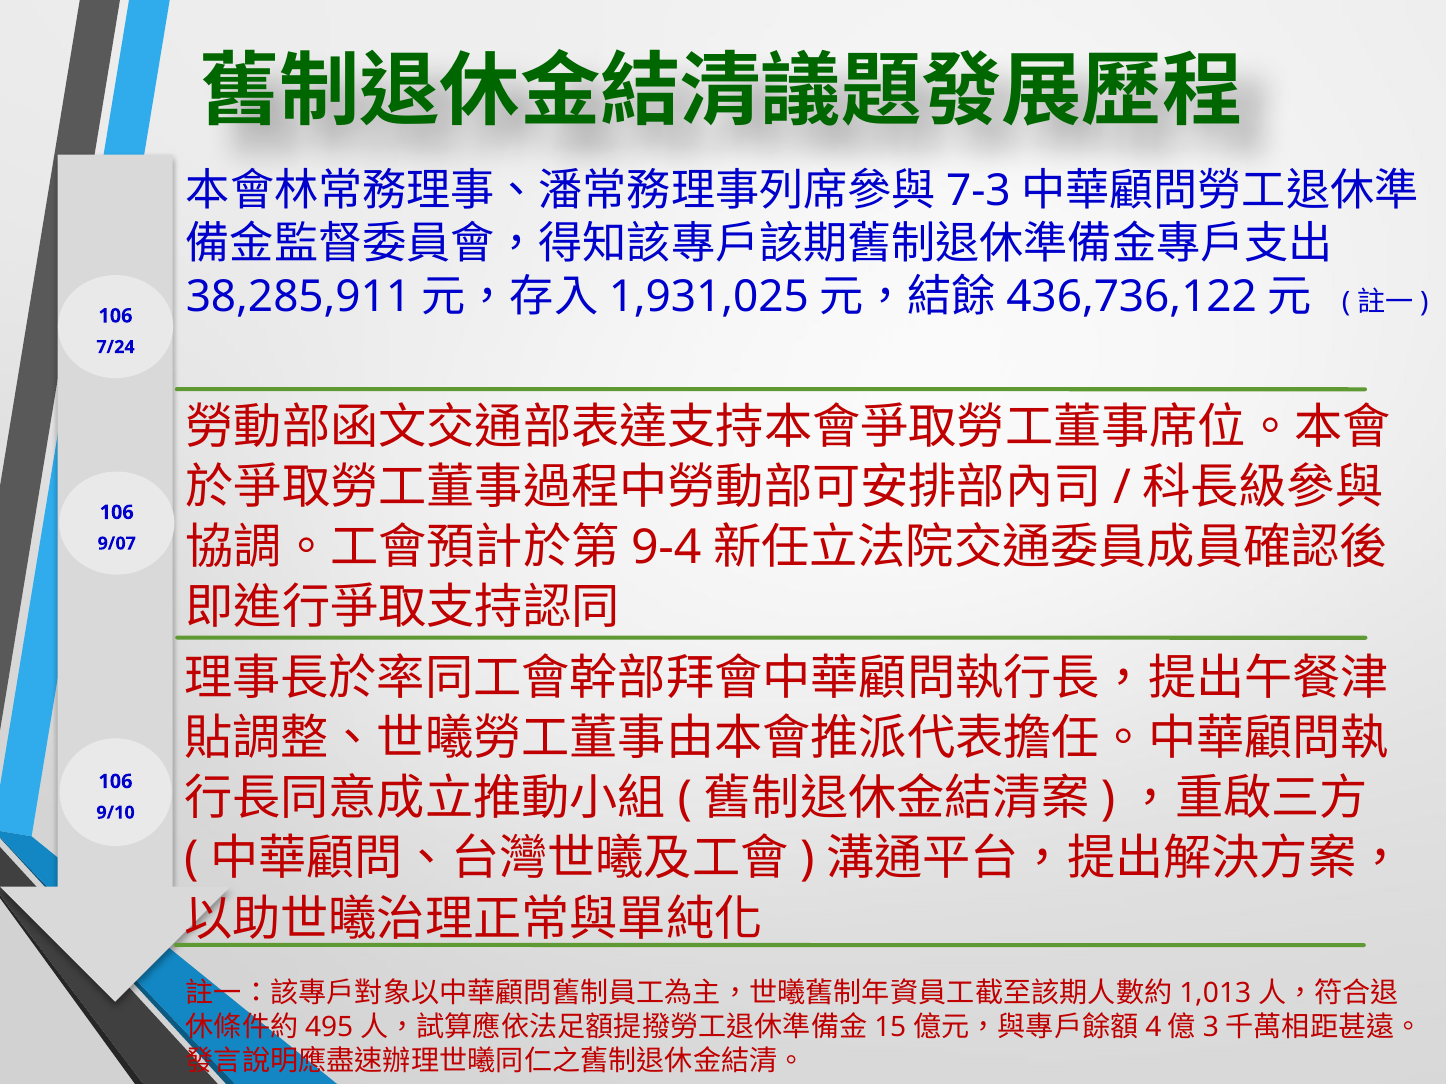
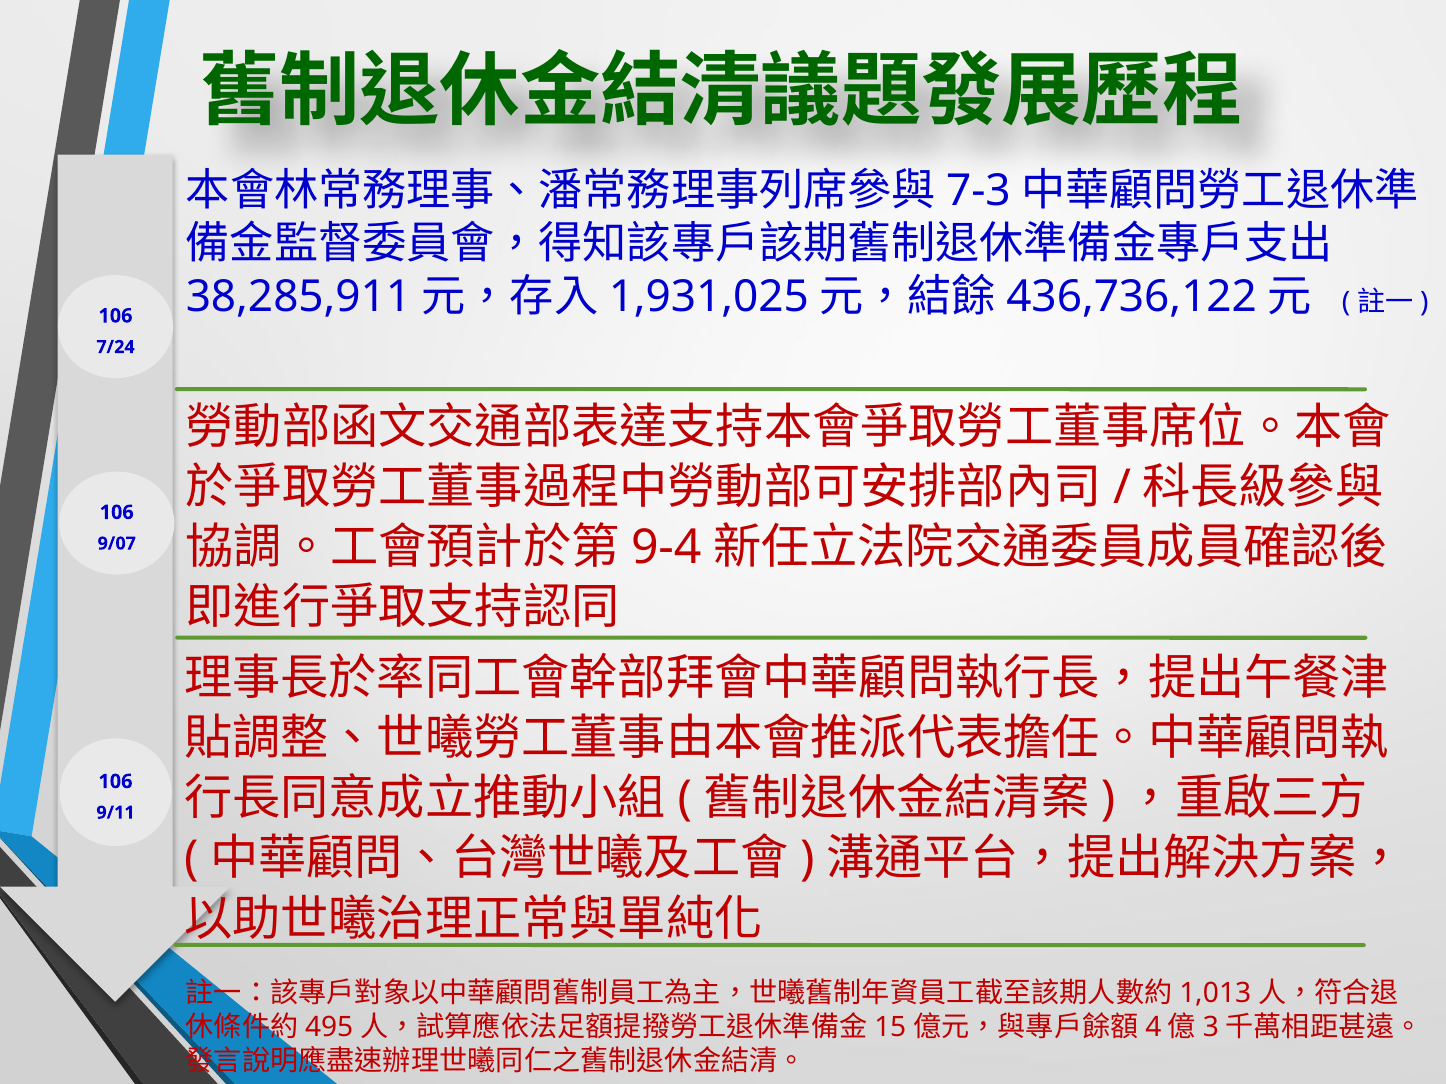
9/10: 9/10 -> 9/11 (116, 813)
